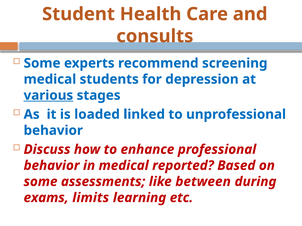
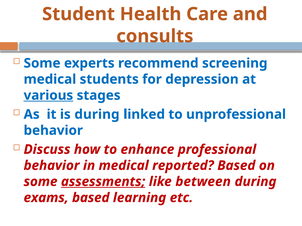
is loaded: loaded -> during (97, 115)
assessments underline: none -> present (103, 182)
exams limits: limits -> based (91, 198)
